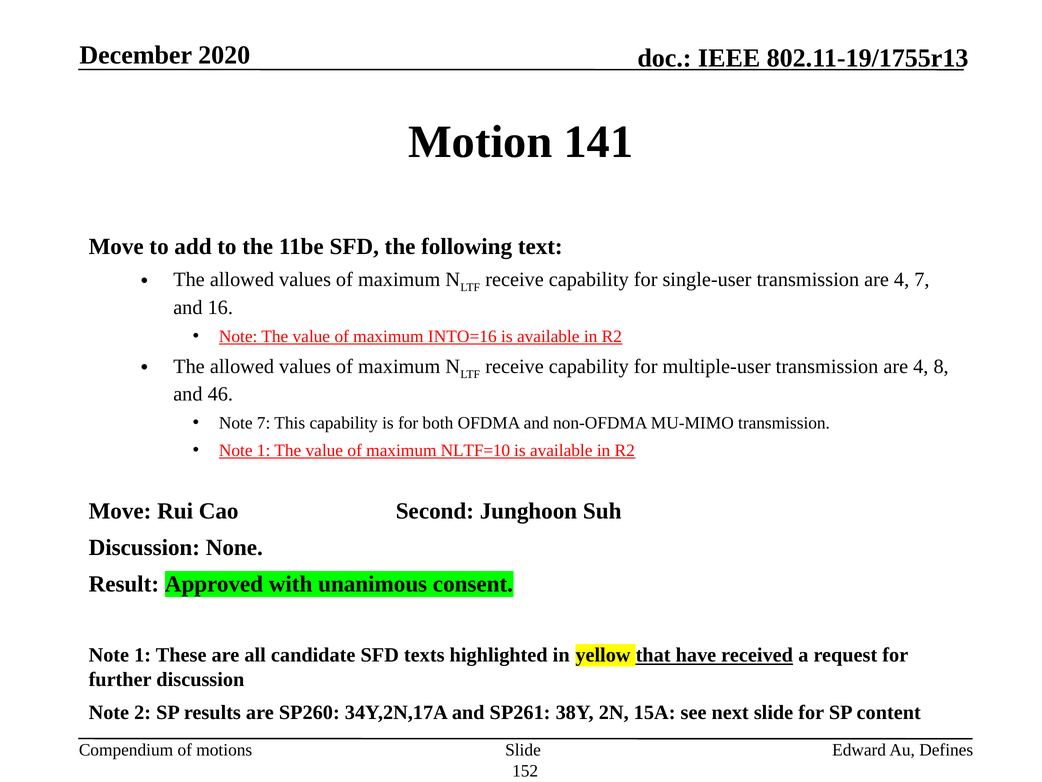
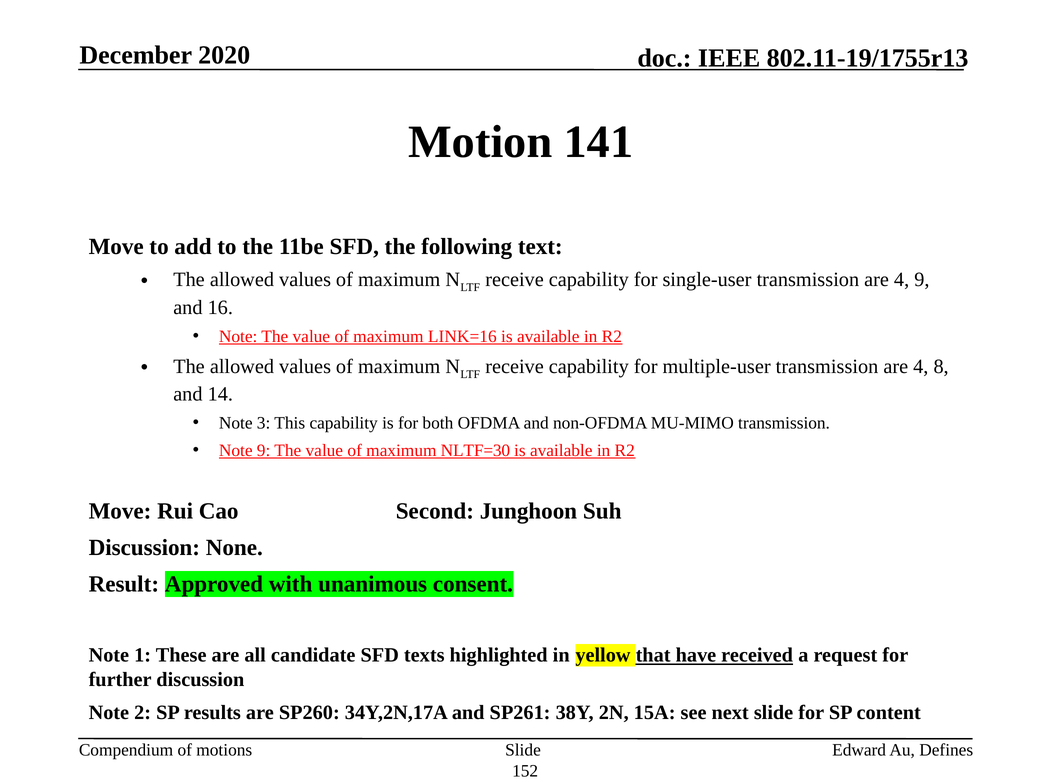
4 7: 7 -> 9 (922, 280)
INTO=16: INTO=16 -> LINK=16 (462, 336)
46: 46 -> 14 (220, 394)
Note 7: 7 -> 3 (264, 423)
1: 1 -> 9 (264, 450)
NLTF=10: NLTF=10 -> NLTF=30 (475, 450)
